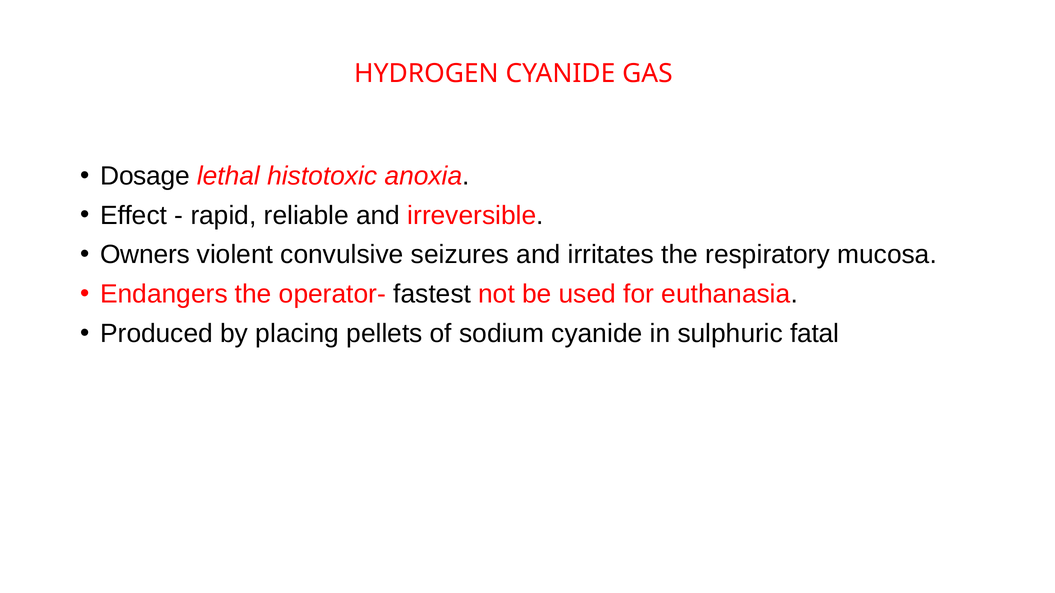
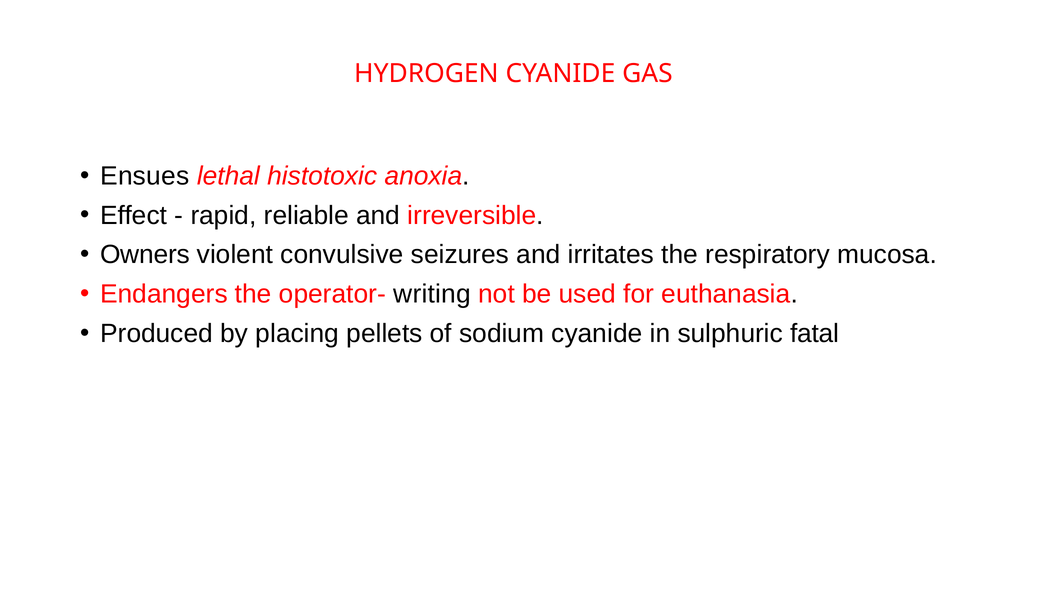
Dosage: Dosage -> Ensues (145, 176)
fastest: fastest -> writing (432, 294)
